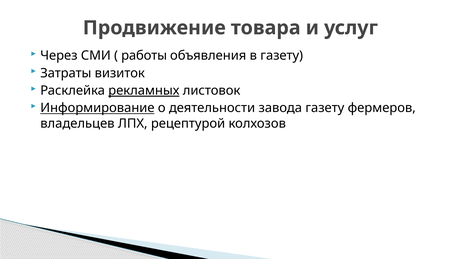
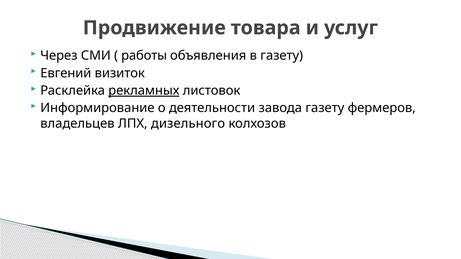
Затраты: Затраты -> Евгений (66, 73)
Информирование underline: present -> none (97, 108)
рецептурой: рецептурой -> дизельного (188, 124)
